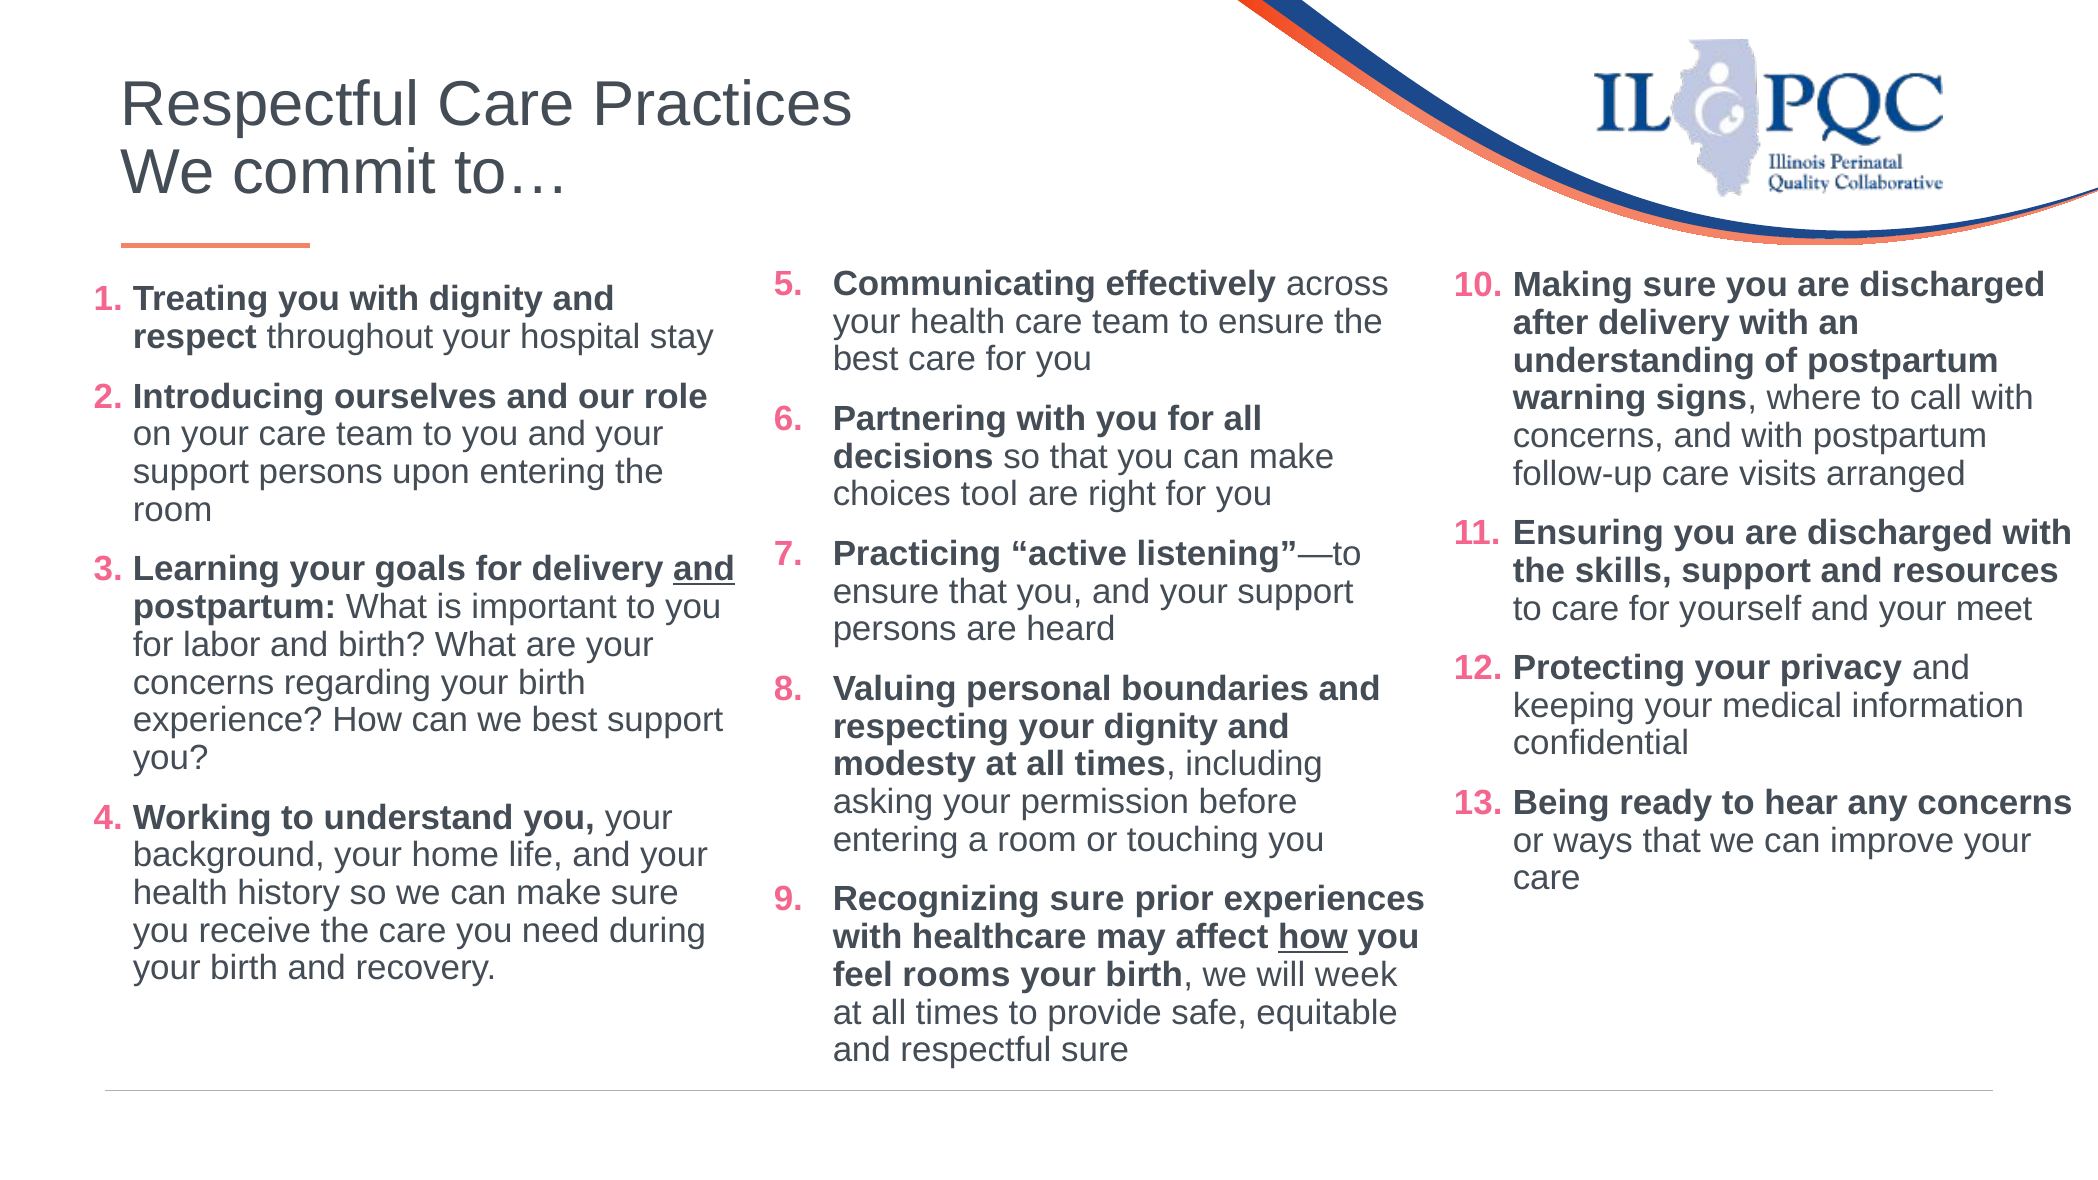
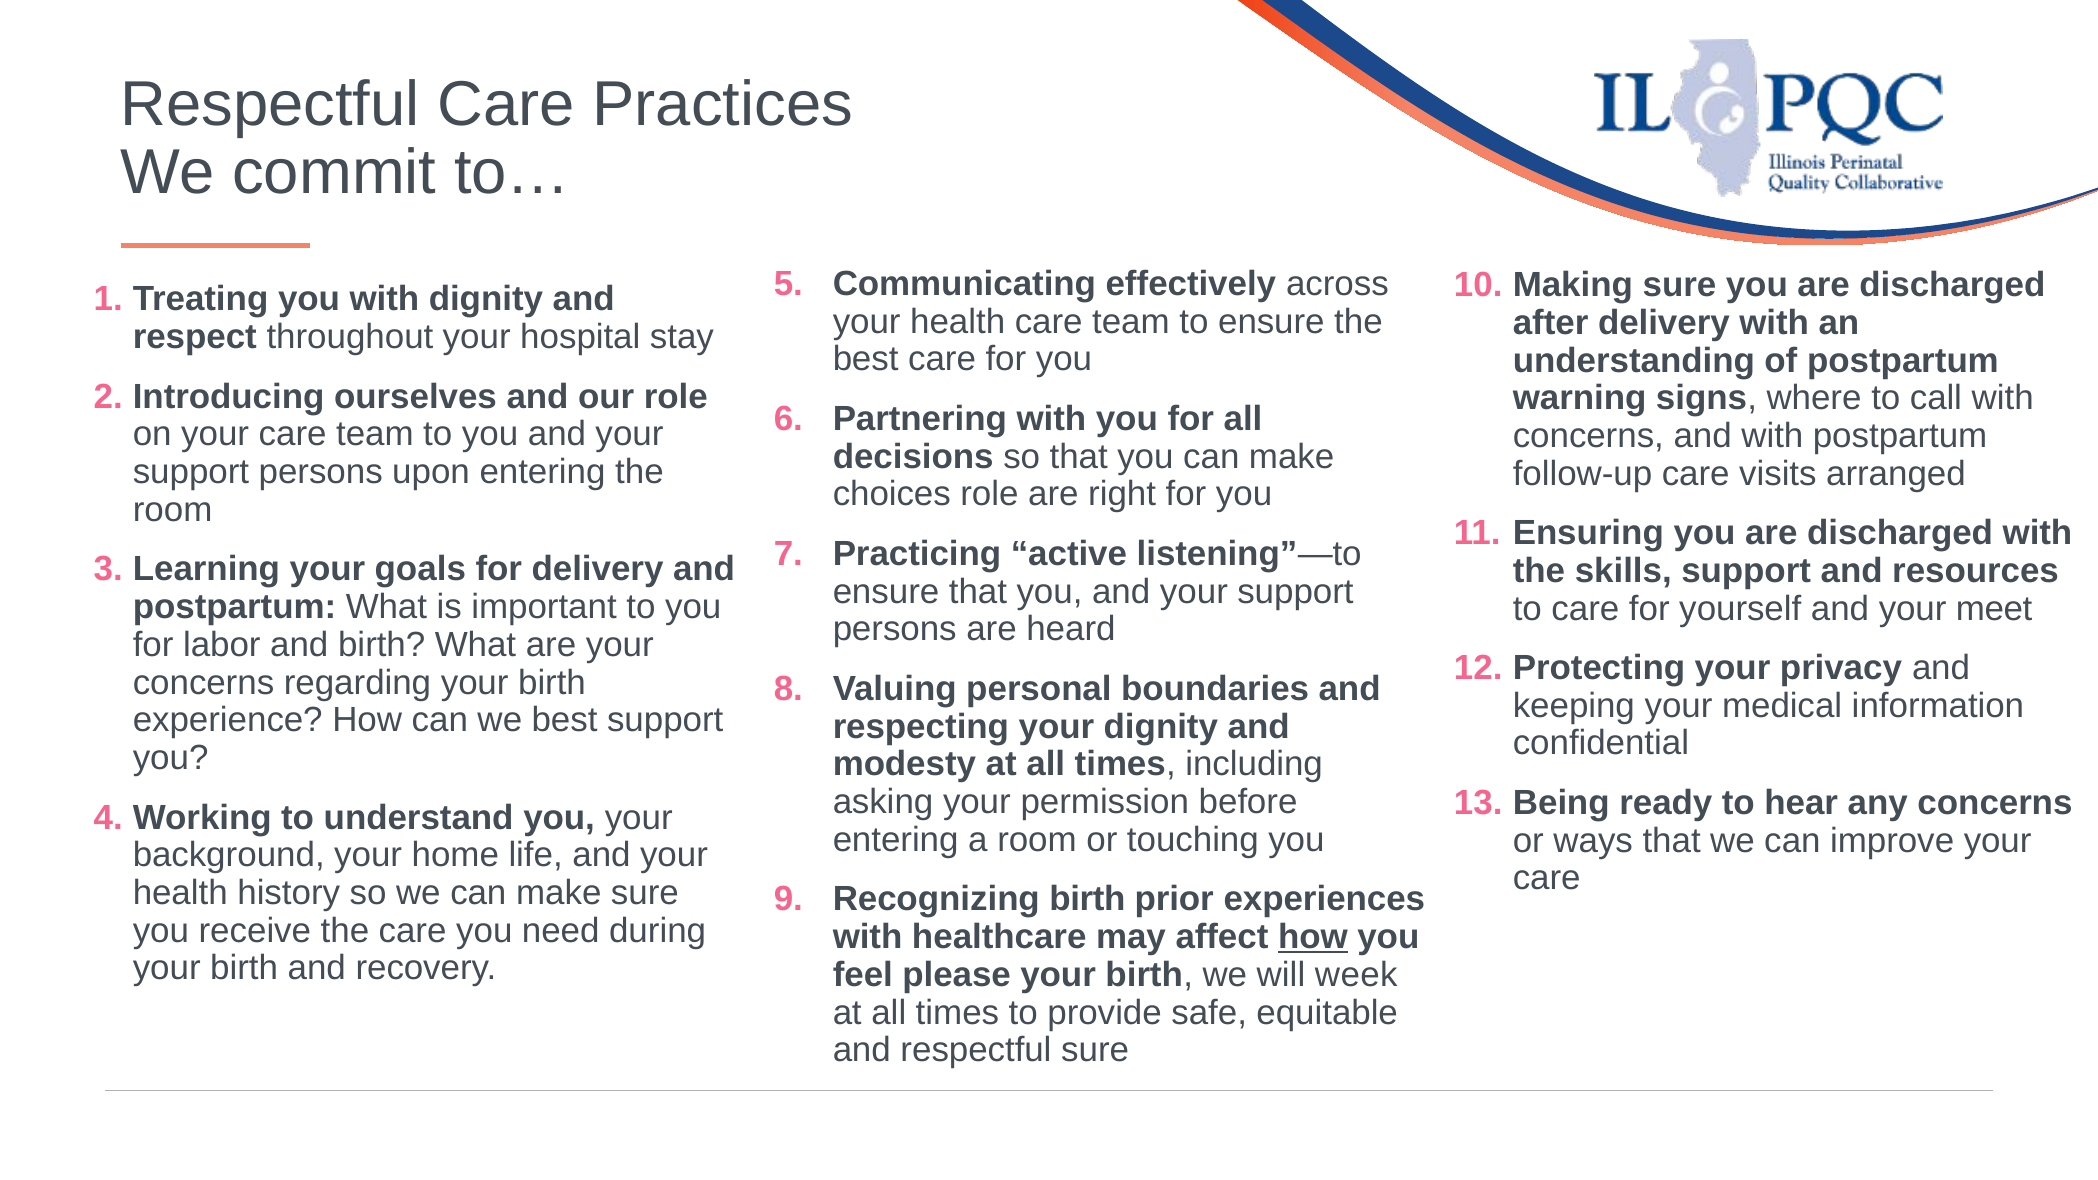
choices tool: tool -> role (989, 494)
and underline: present -> none (704, 569)
Recognizing sure: sure -> birth (1087, 899)
rooms: rooms -> please (957, 975)
